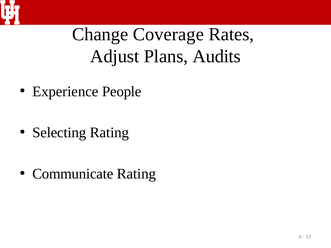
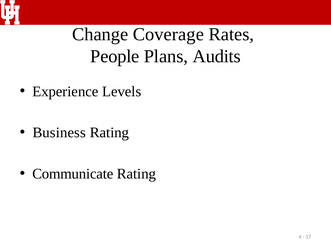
Adjust: Adjust -> People (115, 56)
People: People -> Levels (122, 91)
Selecting: Selecting -> Business (59, 133)
